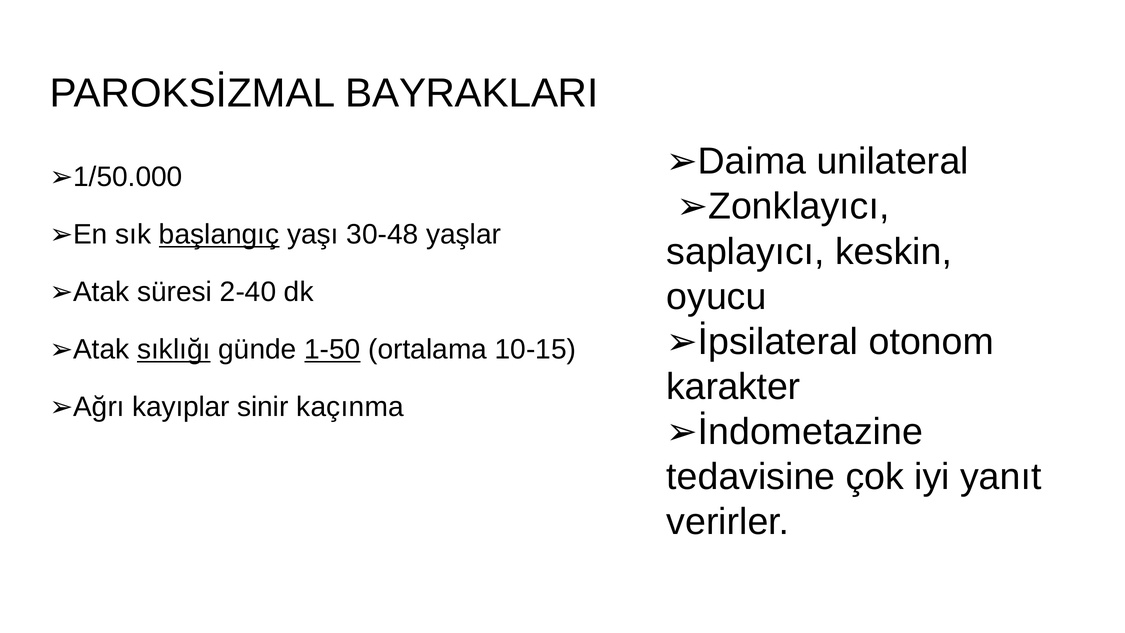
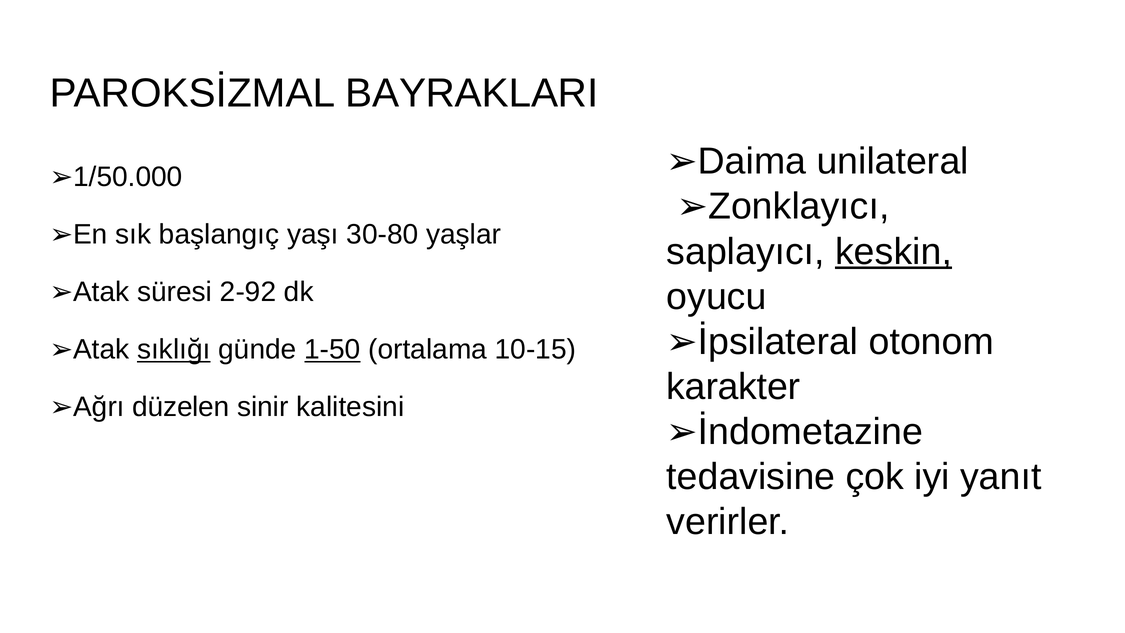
başlangıç underline: present -> none (219, 234)
30-48: 30-48 -> 30-80 (382, 234)
keskin underline: none -> present (894, 252)
2-40: 2-40 -> 2-92 (248, 292)
kayıplar: kayıplar -> düzelen (181, 407)
kaçınma: kaçınma -> kalitesini (350, 407)
